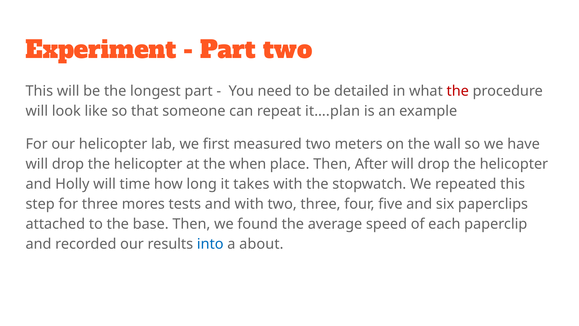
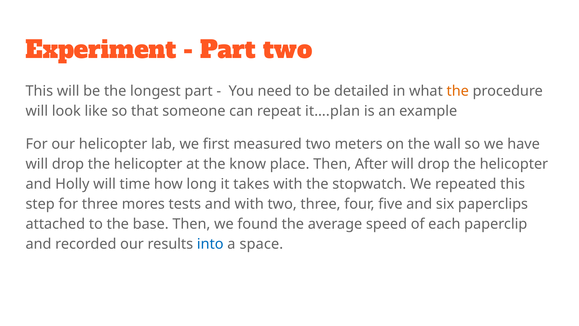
the colour: red -> orange (458, 91)
when: when -> know (248, 164)
about: about -> space (261, 244)
